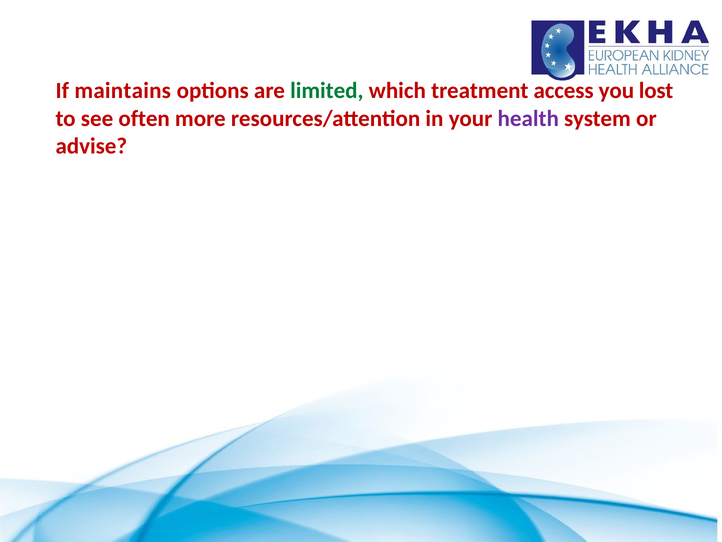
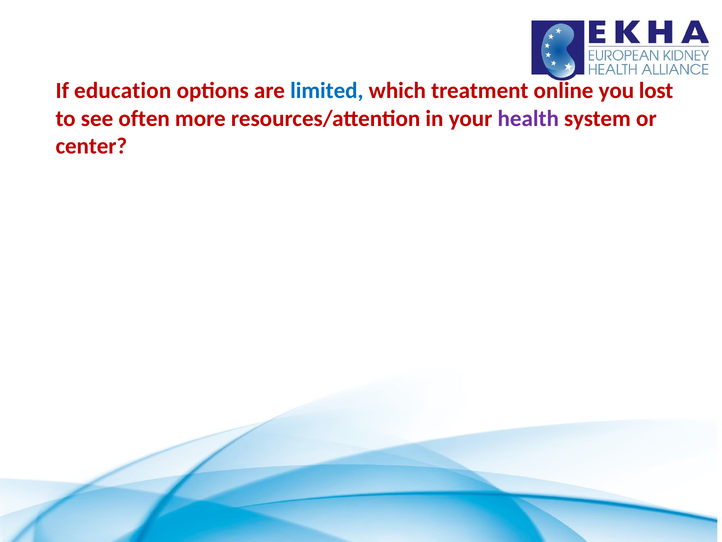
maintains: maintains -> education (123, 91)
limited colour: green -> blue (327, 91)
access: access -> online (564, 91)
advise: advise -> center (91, 146)
